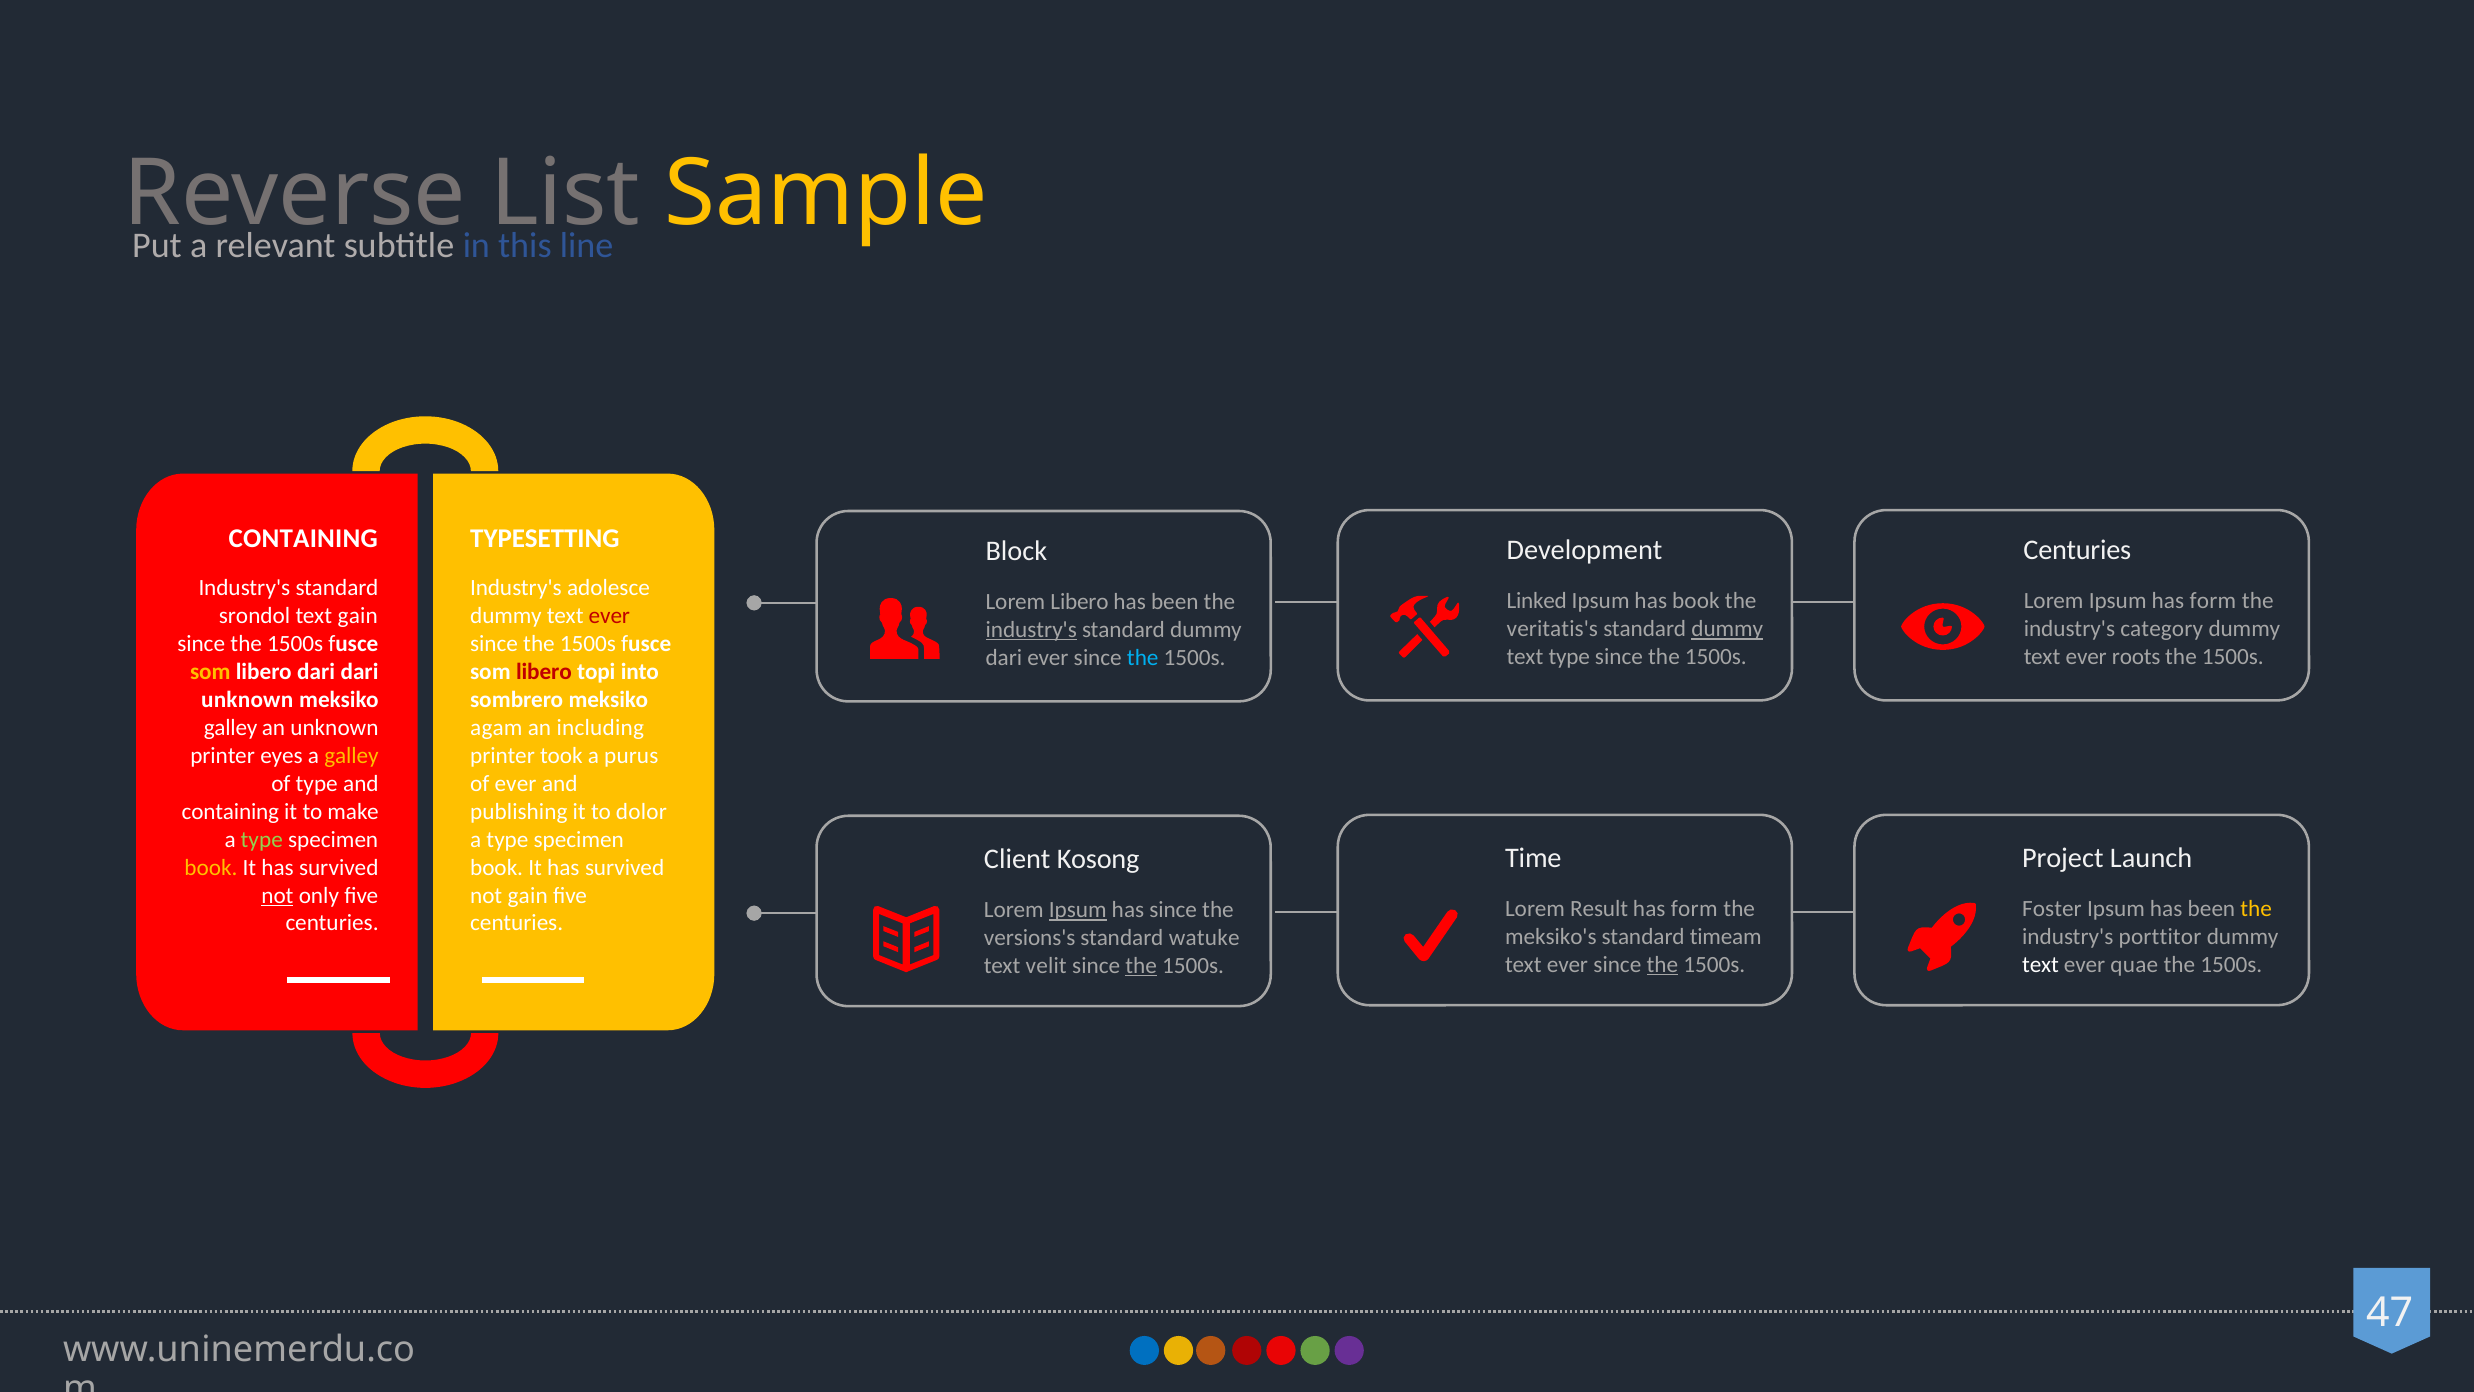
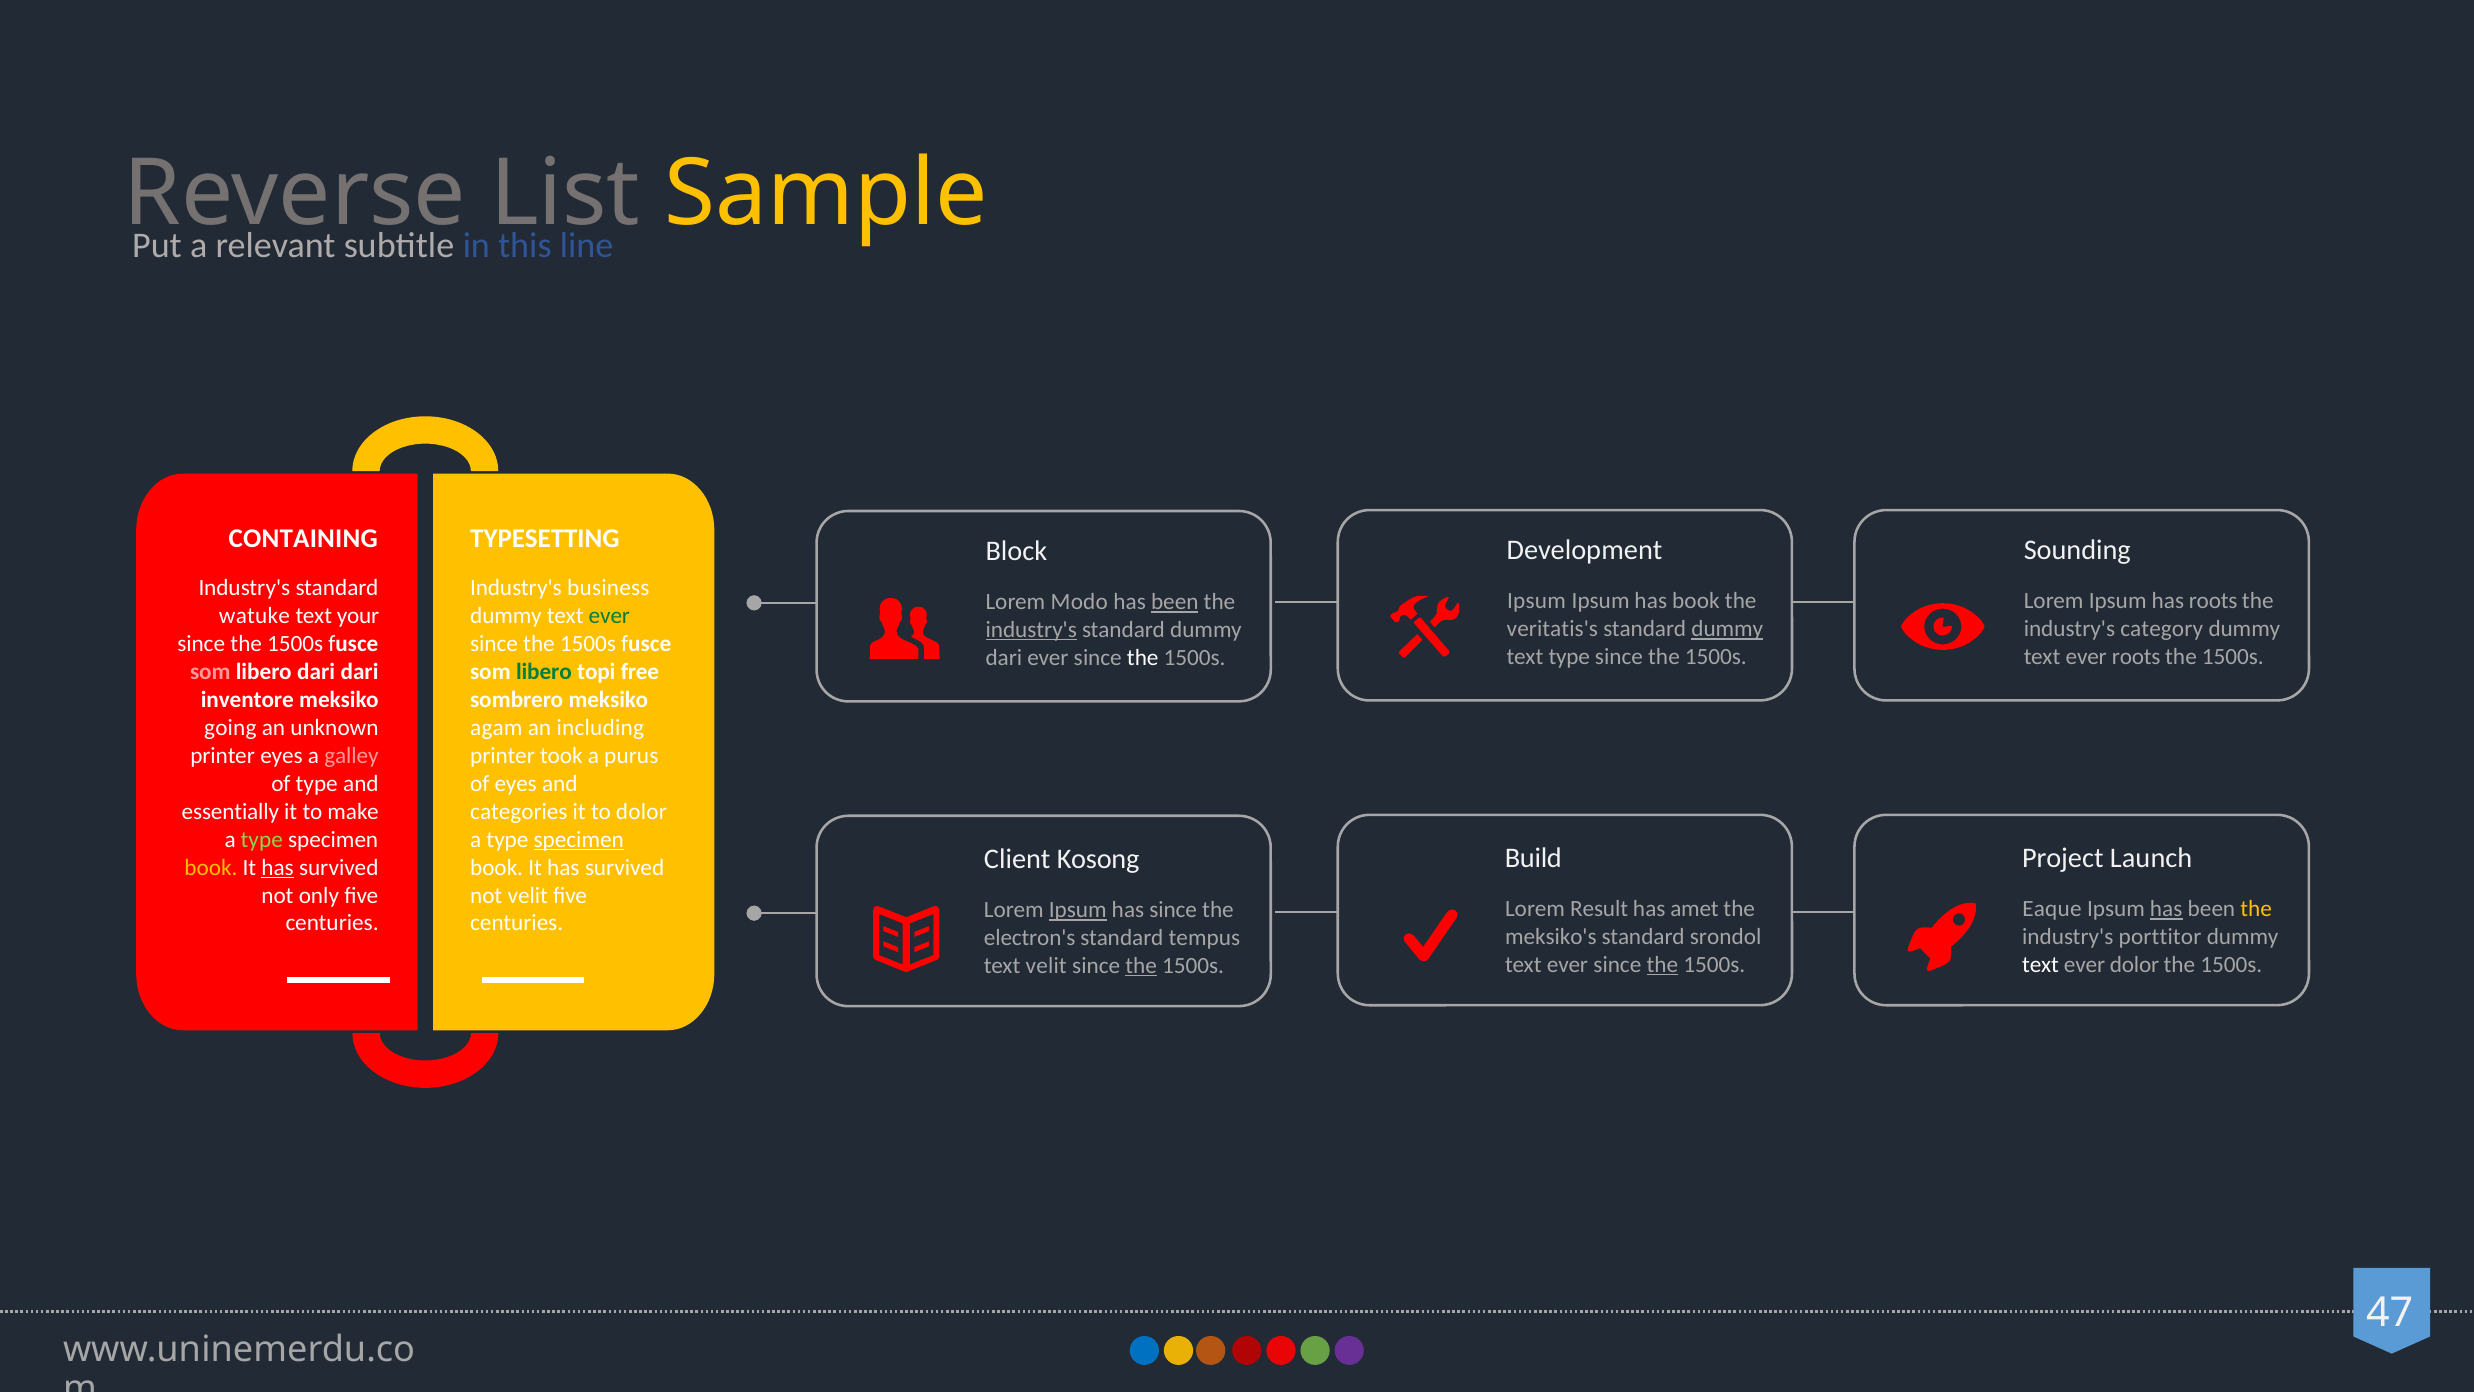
Centuries: Centuries -> Sounding (2077, 550)
adolesce: adolesce -> business (608, 588)
Linked: Linked -> Ipsum (1536, 601)
Ipsum has form: form -> roots (2213, 601)
Lorem Libero: Libero -> Modo (1079, 602)
been underline: none -> present (1175, 602)
srondol: srondol -> watuke (254, 616)
text gain: gain -> your (358, 616)
ever colour: red -> green (609, 616)
the colour: light blue -> white (1143, 658)
som colour: yellow -> pink (210, 672)
libero colour: red -> green (544, 672)
into: into -> free (640, 672)
unknown: unknown -> inventore (247, 700)
galley: galley -> going (230, 728)
galley colour: yellow -> pink (351, 756)
of ever: ever -> eyes (516, 783)
containing: containing -> essentially (230, 811)
publishing: publishing -> categories (519, 811)
specimen underline: none -> present (579, 839)
Time: Time -> Build (1533, 858)
has underline: none -> present (278, 867)
not underline: present -> none (277, 895)
not gain: gain -> velit (528, 895)
form: form -> amet (1694, 909)
Foster: Foster -> Eaque (2052, 909)
has underline: none -> present (2166, 909)
timeam: timeam -> srondol (1726, 937)
versions's: versions's -> electron's (1030, 938)
watuke: watuke -> tempus (1204, 938)
ever quae: quae -> dolor (2135, 964)
